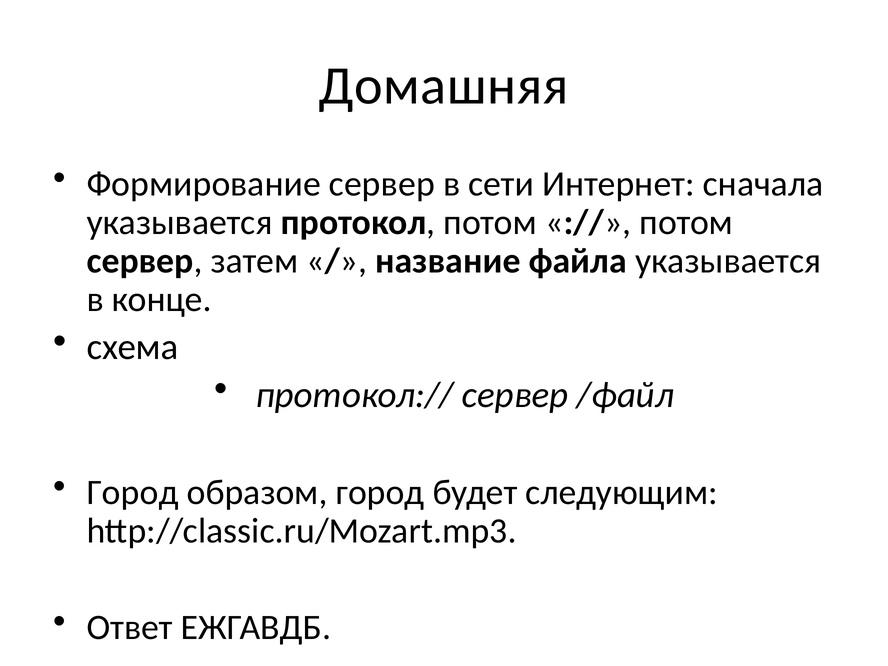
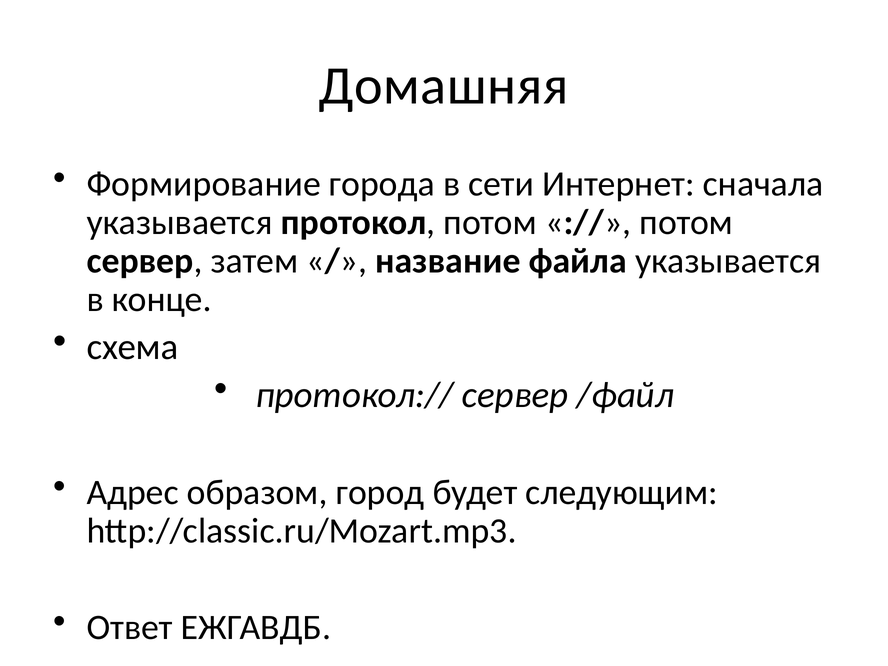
Формирование сервер: сервер -> города (382, 184)
Город: Город -> Адрес (133, 492)
